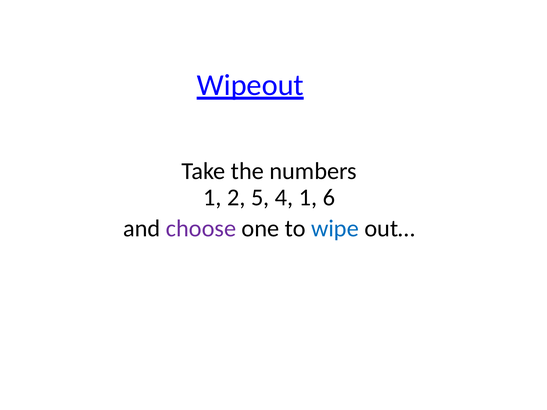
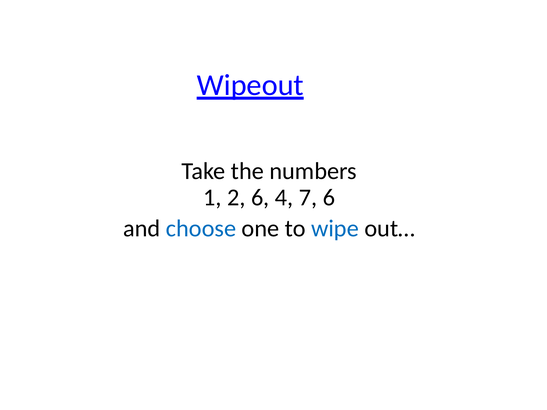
2 5: 5 -> 6 (260, 197)
4 1: 1 -> 7 (308, 197)
choose colour: purple -> blue (201, 229)
